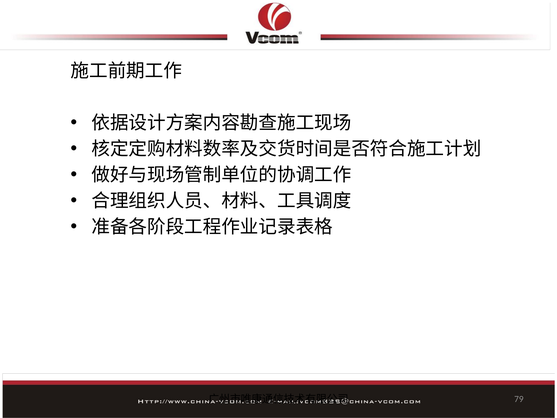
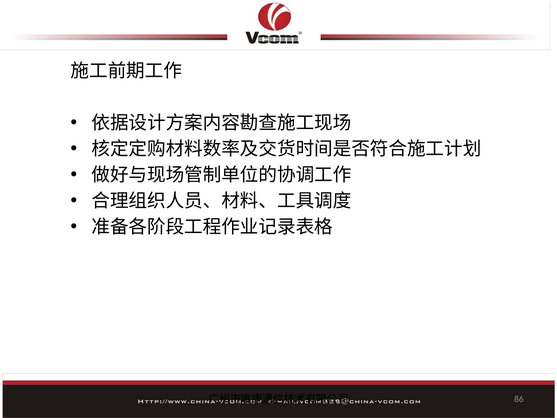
79: 79 -> 86 (519, 399)
